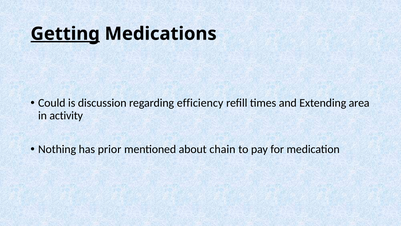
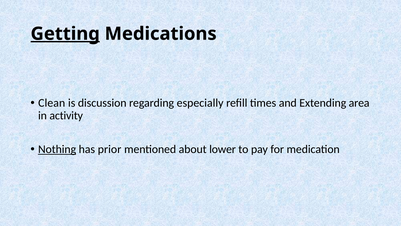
Could: Could -> Clean (52, 103)
efficiency: efficiency -> especially (200, 103)
Nothing underline: none -> present (57, 149)
chain: chain -> lower (223, 149)
